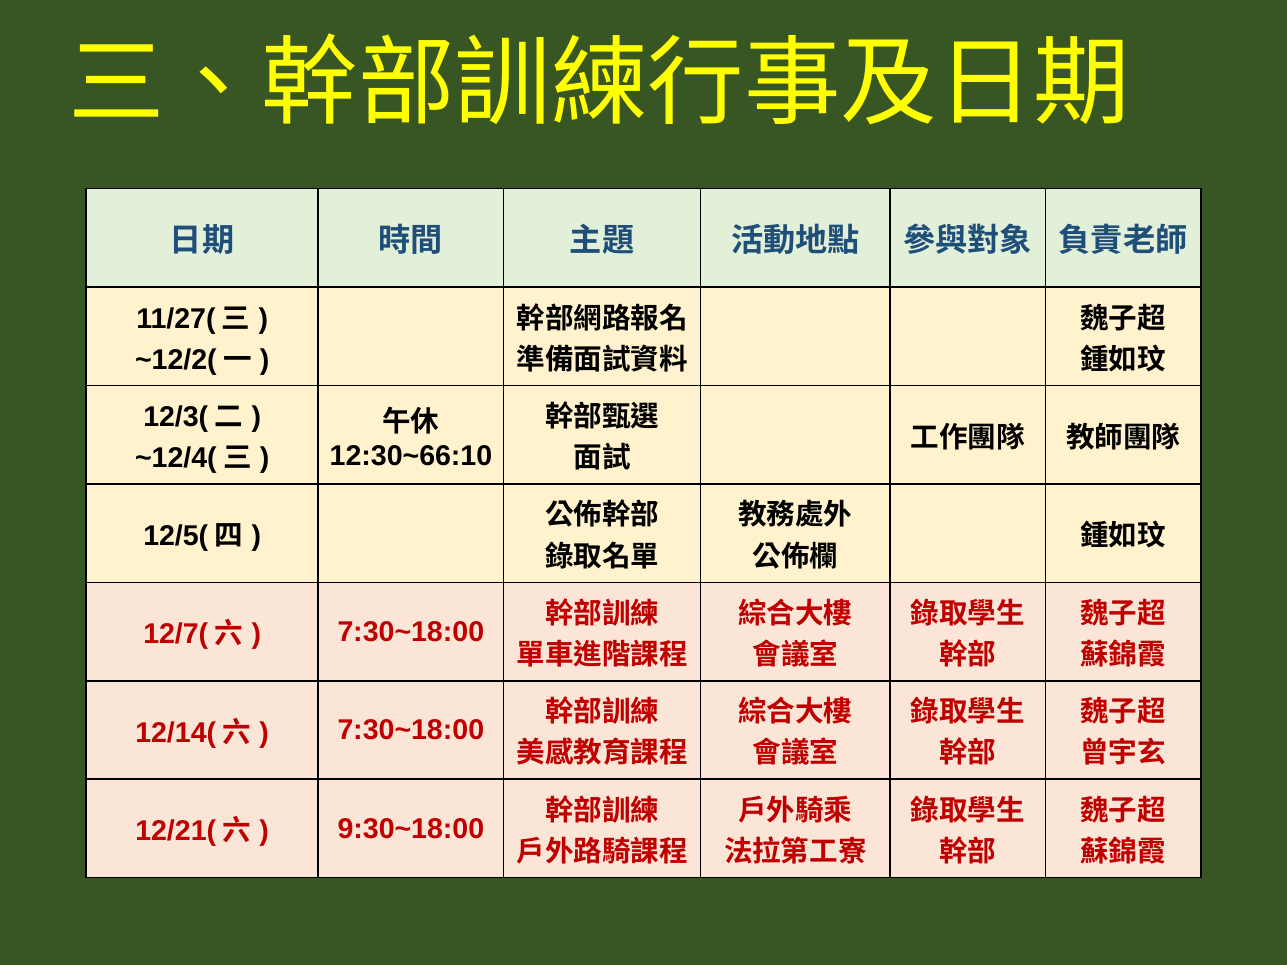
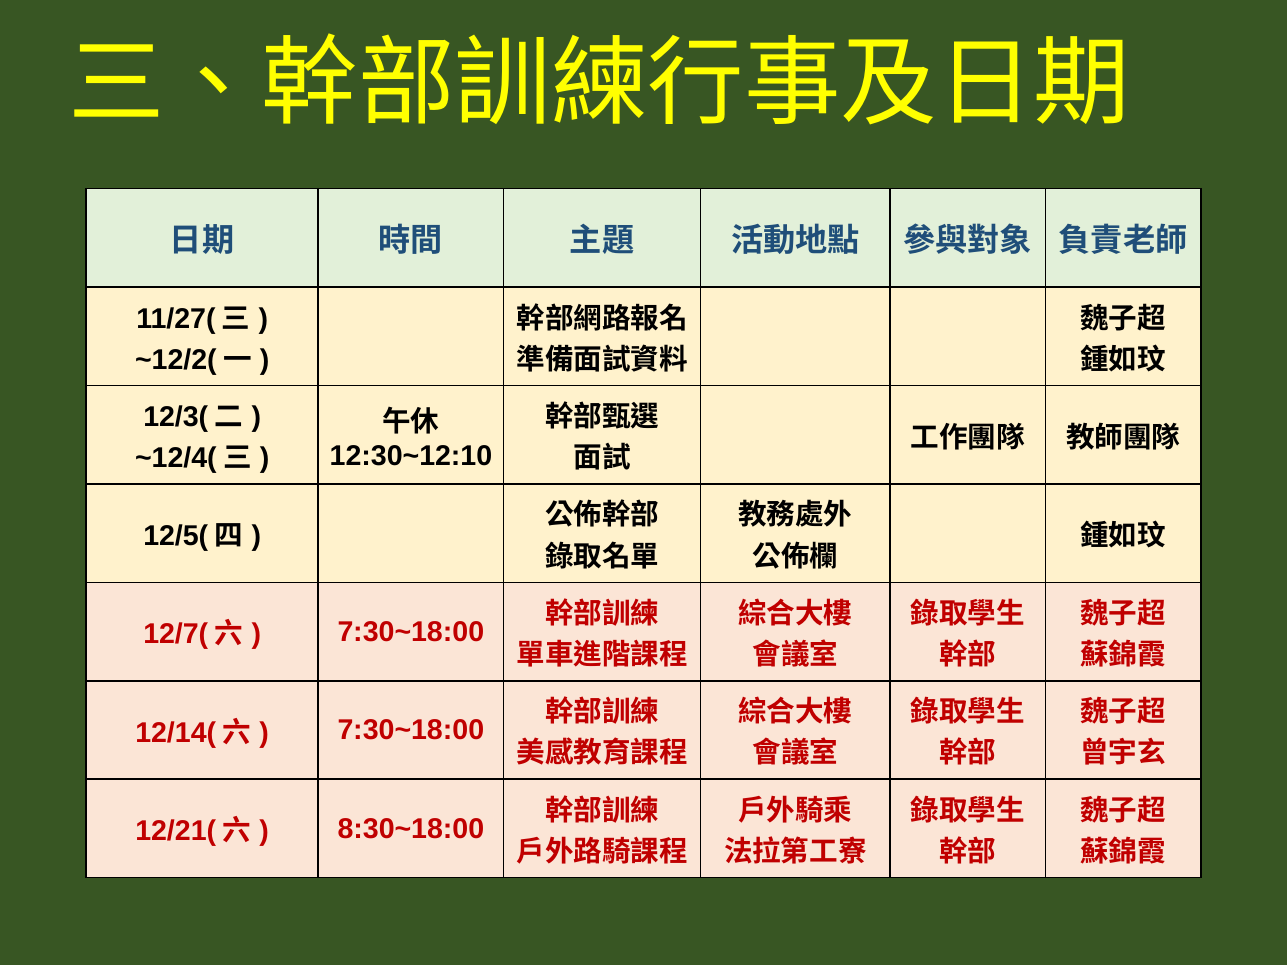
12:30~66:10: 12:30~66:10 -> 12:30~12:10 (411, 456)
9:30~18:00: 9:30~18:00 -> 8:30~18:00 (411, 829)
